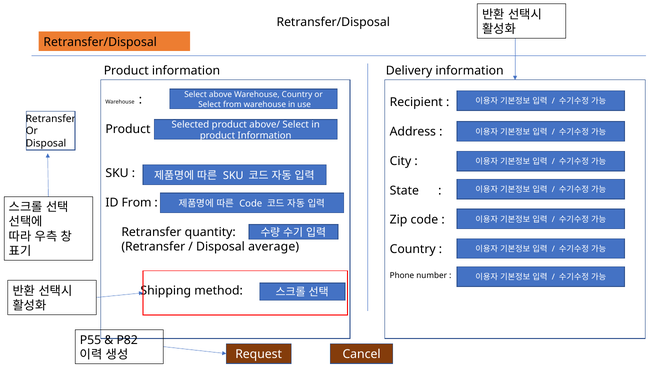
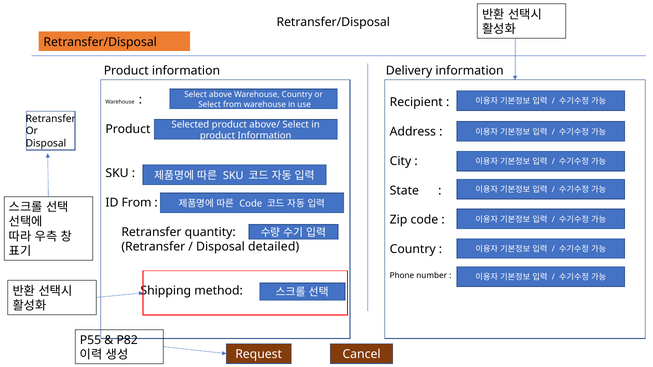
average: average -> detailed (274, 247)
